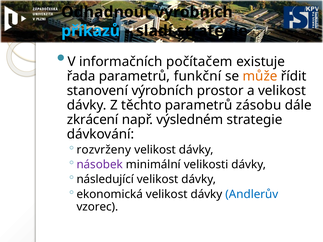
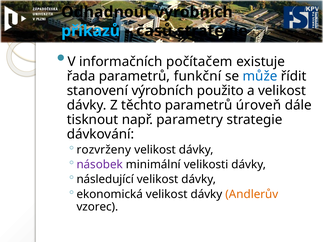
sladí: sladí -> časů (154, 31)
může colour: orange -> blue (260, 76)
prostor: prostor -> použito (220, 91)
zásobu: zásobu -> úroveň (259, 105)
zkrácení: zkrácení -> tisknout (93, 120)
výsledném: výsledném -> parametry (190, 120)
Andlerův colour: blue -> orange (252, 194)
